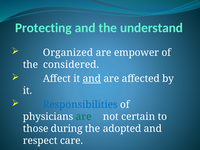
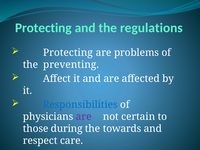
understand: understand -> regulations (151, 28)
Organized: Organized -> Protecting (68, 53)
empower: empower -> problems (136, 53)
considered: considered -> preventing (71, 65)
and underline: present -> none (92, 79)
are colour: green -> purple (84, 117)
adopted: adopted -> towards (122, 129)
